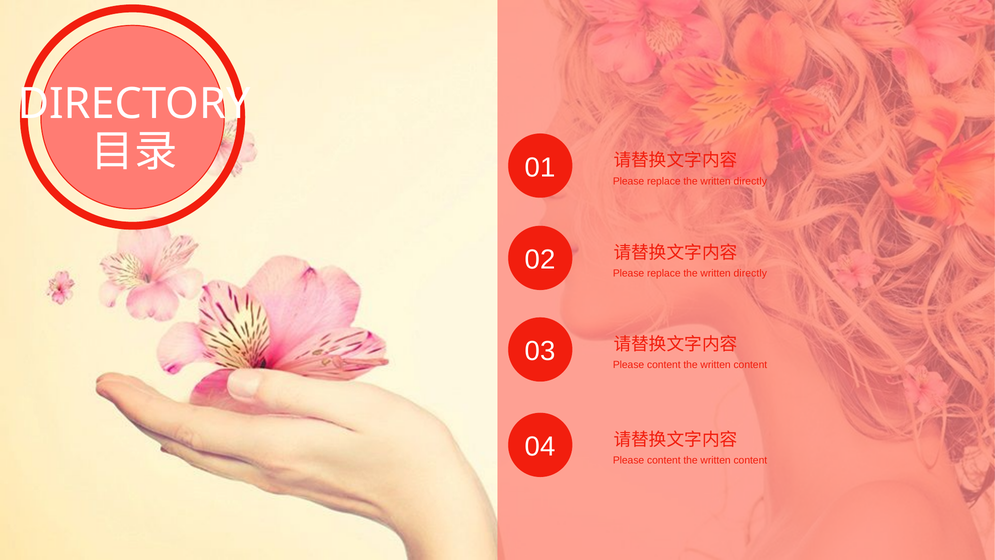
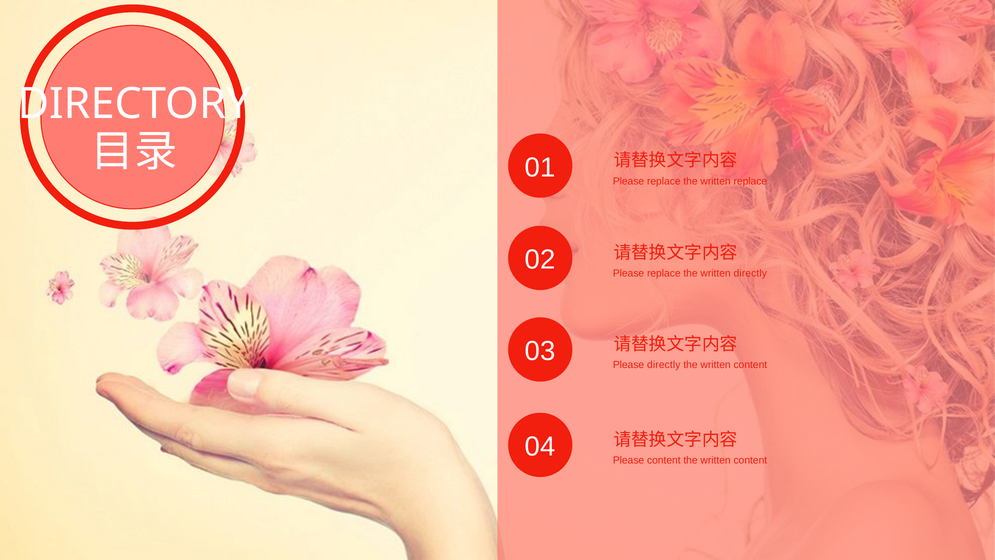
directly: directly -> replace (750, 181)
03 Please content: content -> directly (664, 365)
